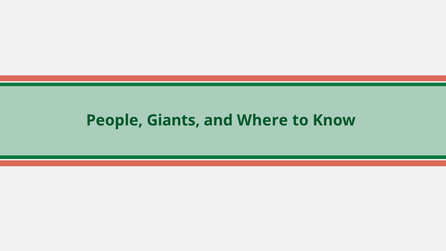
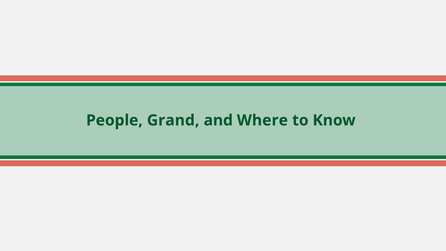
Giants: Giants -> Grand (173, 120)
